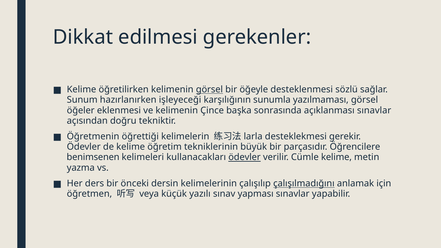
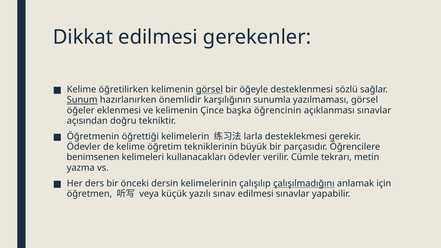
Sunum underline: none -> present (82, 100)
işleyeceği: işleyeceği -> önemlidir (180, 100)
sonrasında: sonrasında -> öğrencinin (278, 110)
ödevler underline: present -> none (245, 157)
Cümle kelime: kelime -> tekrarı (336, 157)
sınav yapması: yapması -> edilmesi (256, 194)
